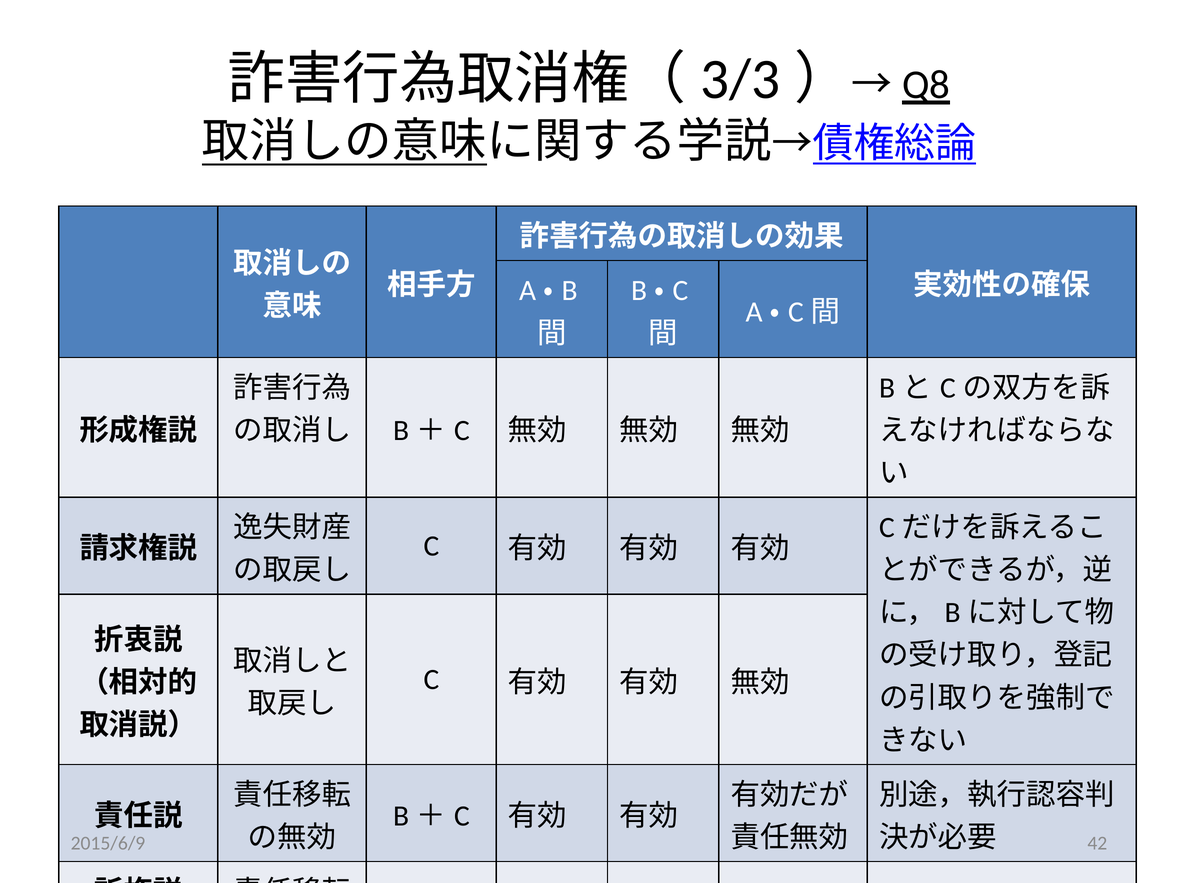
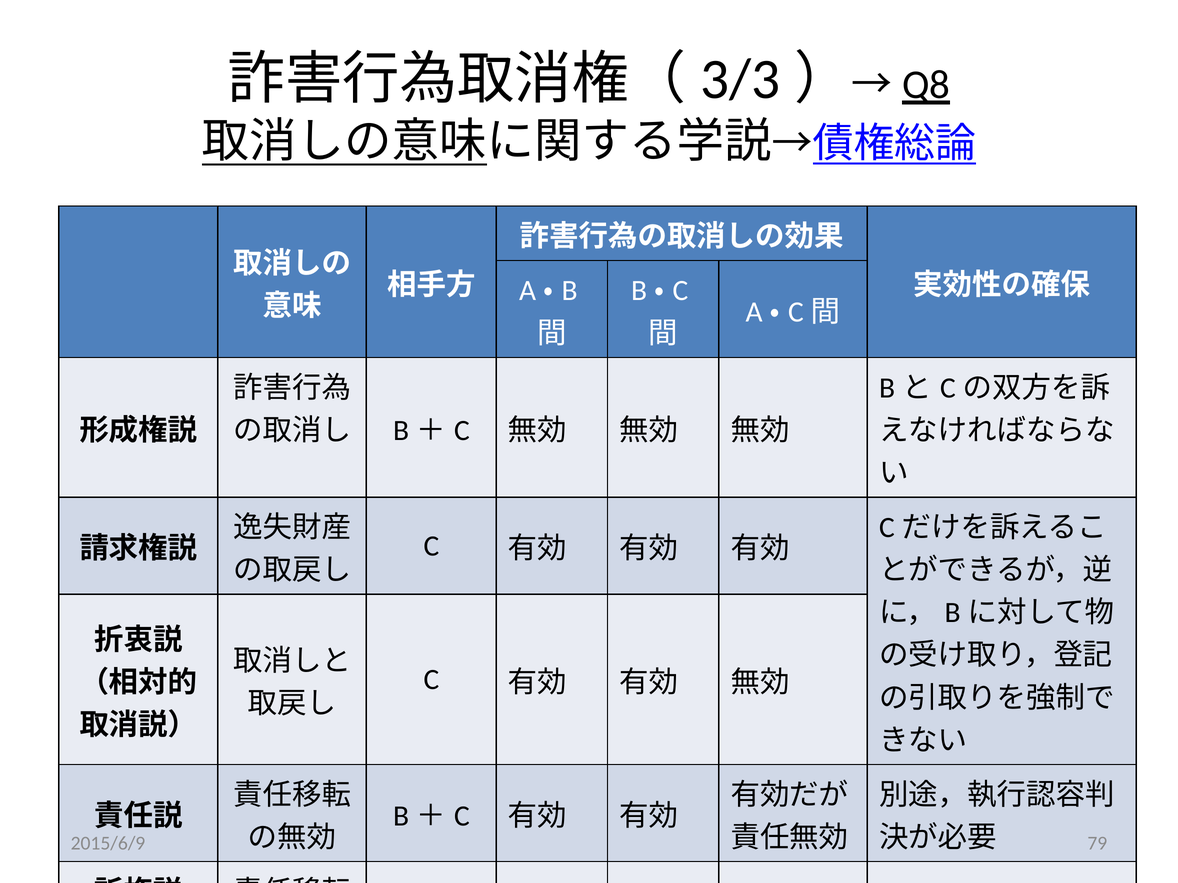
42: 42 -> 79 (1097, 844)
